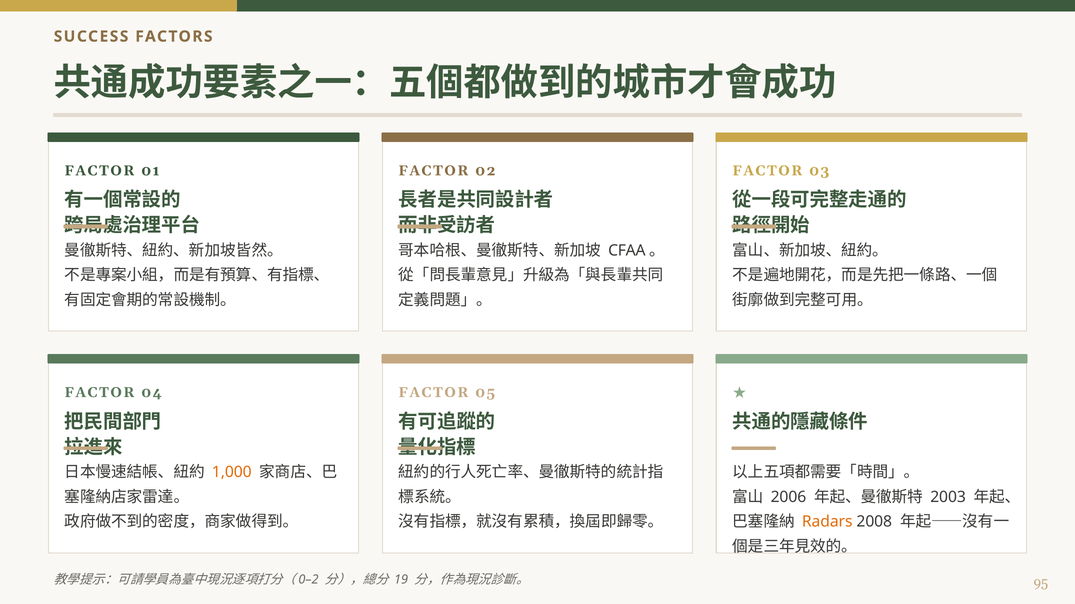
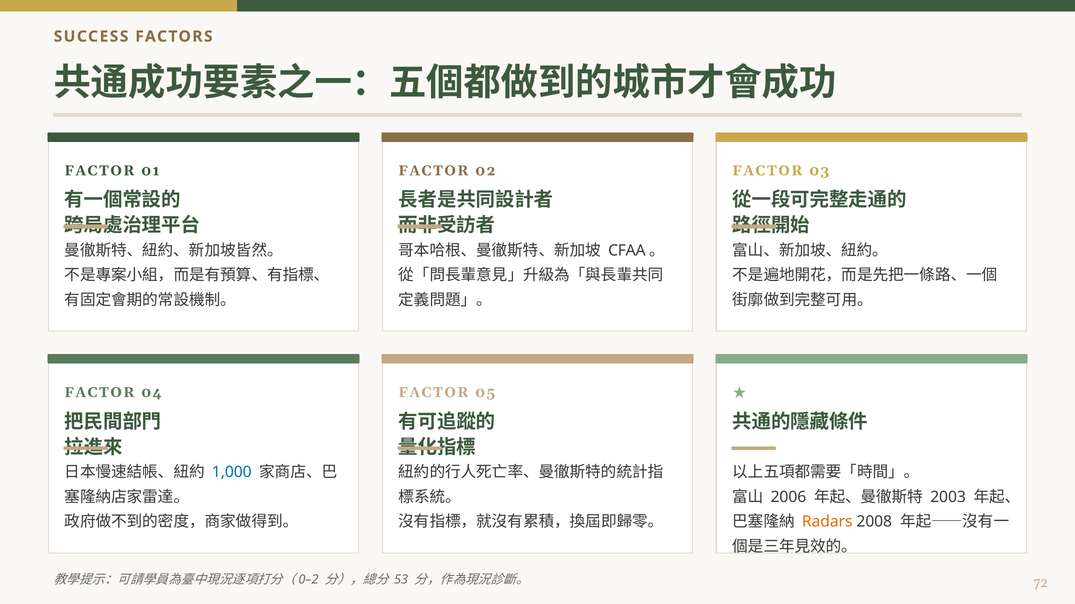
1,000 colour: orange -> blue (232, 473)
19: 19 -> 53 (401, 580)
95: 95 -> 72 (1041, 584)
